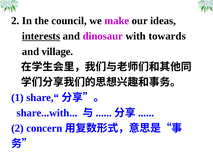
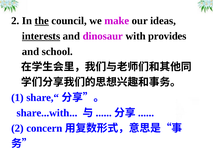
the underline: none -> present (42, 21)
towards: towards -> provides (167, 36)
village: village -> school (57, 51)
